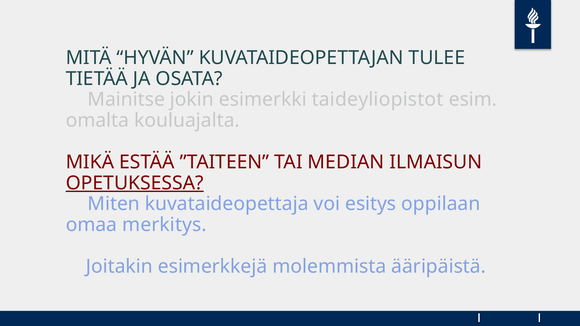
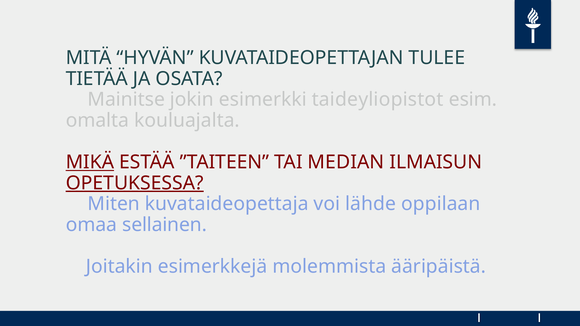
MIKÄ underline: none -> present (90, 162)
esitys: esitys -> lähde (371, 204)
merkitys: merkitys -> sellainen (165, 225)
